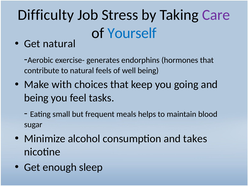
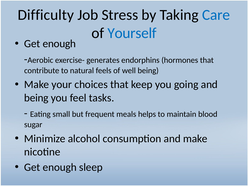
Care colour: purple -> blue (216, 15)
natural: natural -> enough (59, 44)
with: with -> your (62, 85)
and takes: takes -> make (195, 139)
